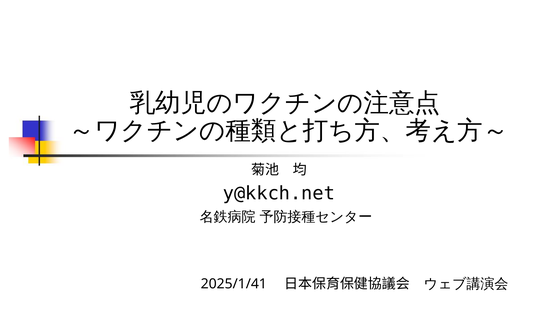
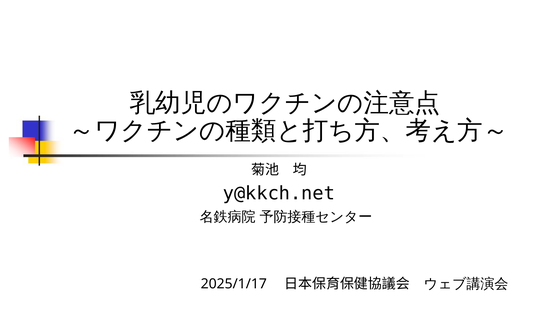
2025/1/41: 2025/1/41 -> 2025/1/17 (234, 284)
